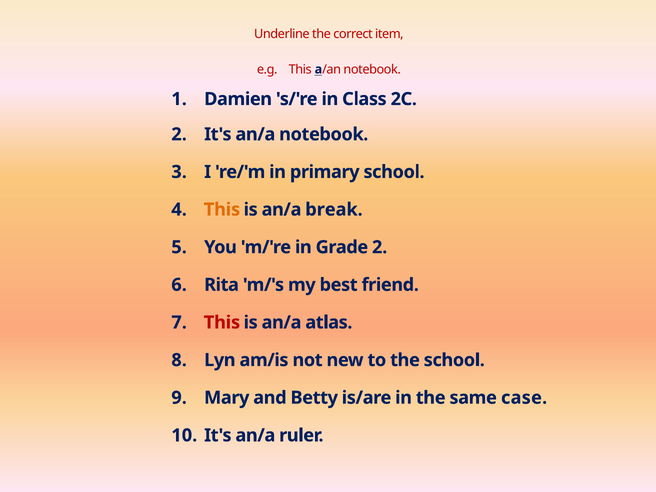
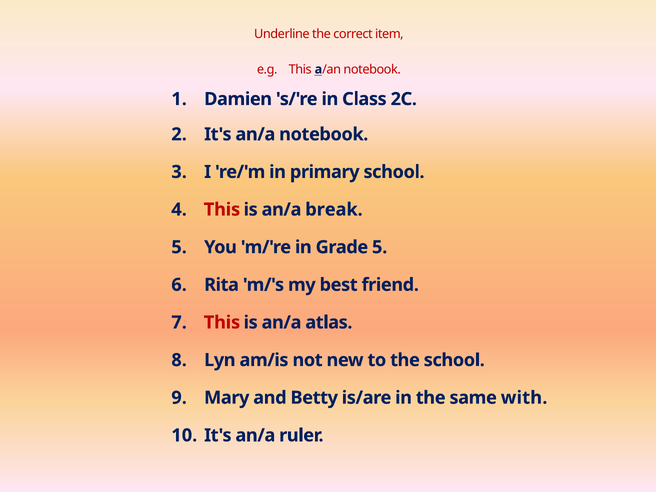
This colour: orange -> red (222, 210)
Grade 2: 2 -> 5 (380, 247)
case: case -> with (524, 398)
